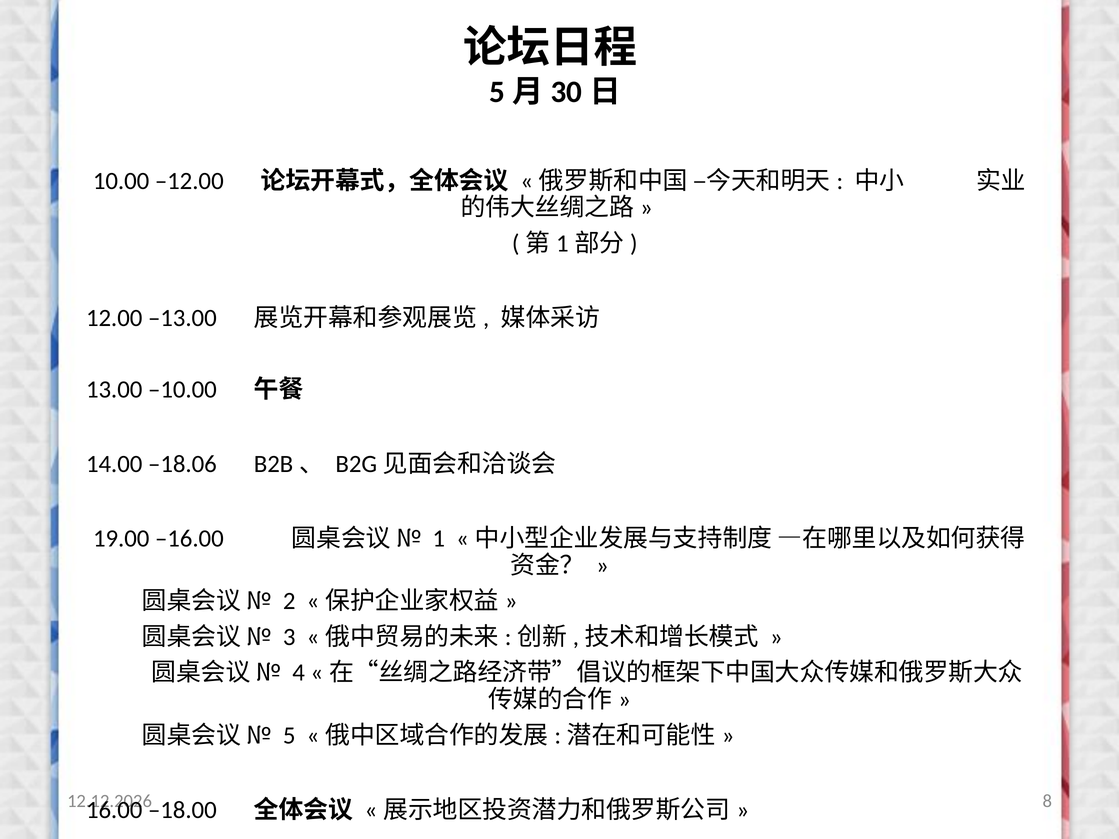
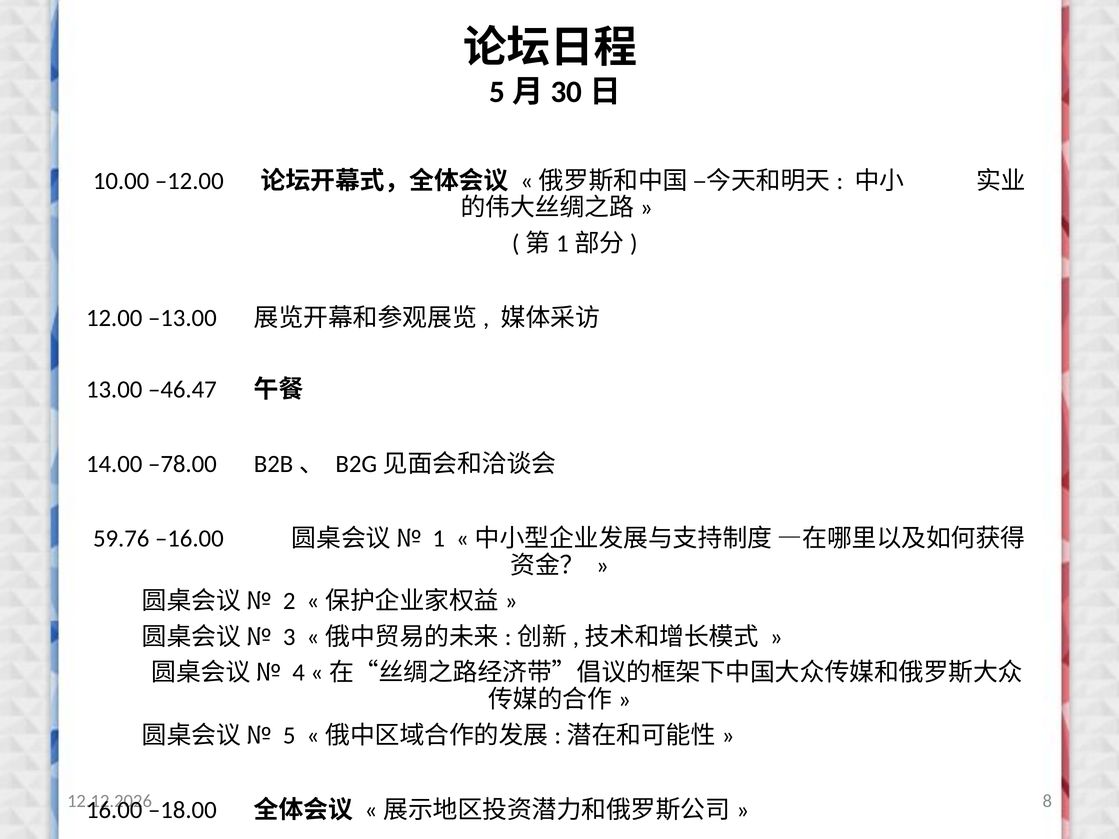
–10.00: –10.00 -> –46.47 (182, 390)
–18.06: –18.06 -> –78.00 (182, 464)
19.00: 19.00 -> 59.76 (121, 539)
